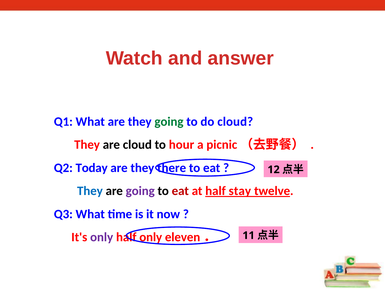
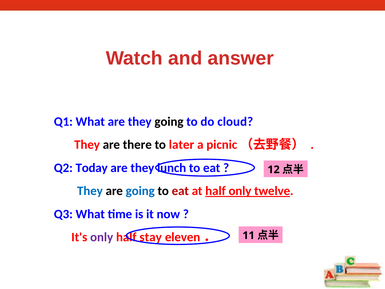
going colour: green -> black (169, 122)
are cloud: cloud -> there (137, 145)
hour: hour -> later (181, 145)
there: there -> lunch (172, 168)
going colour: purple -> blue (140, 191)
half stay: stay -> only (240, 191)
half only: only -> stay (151, 237)
